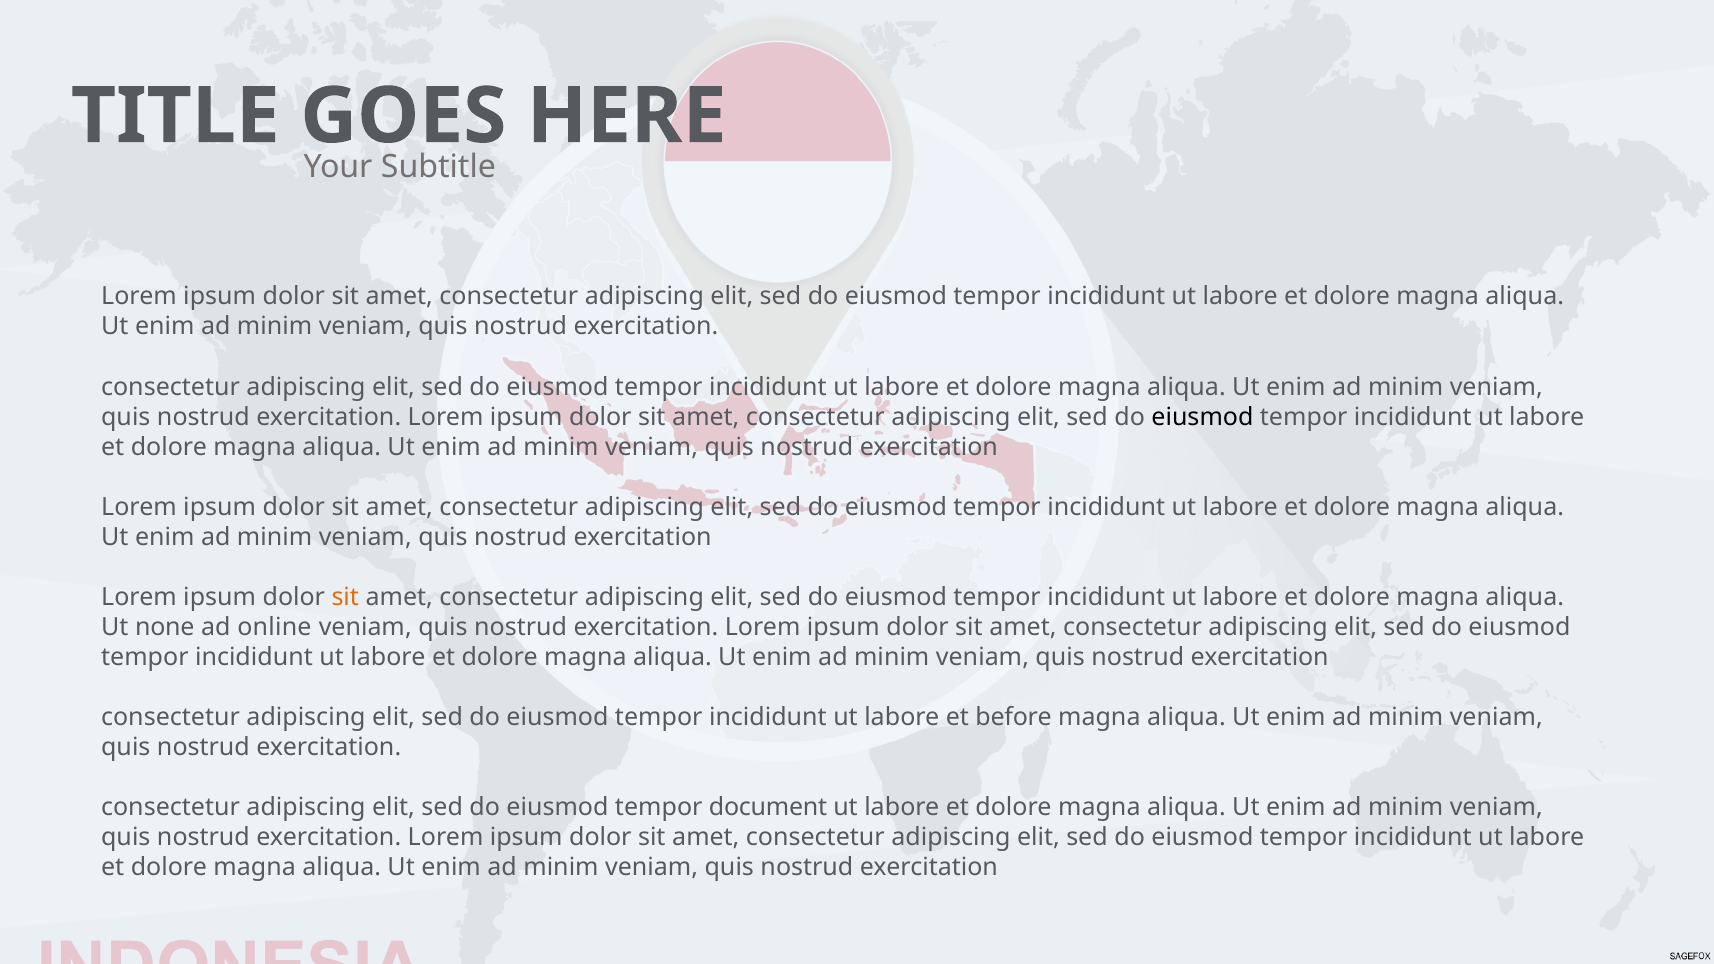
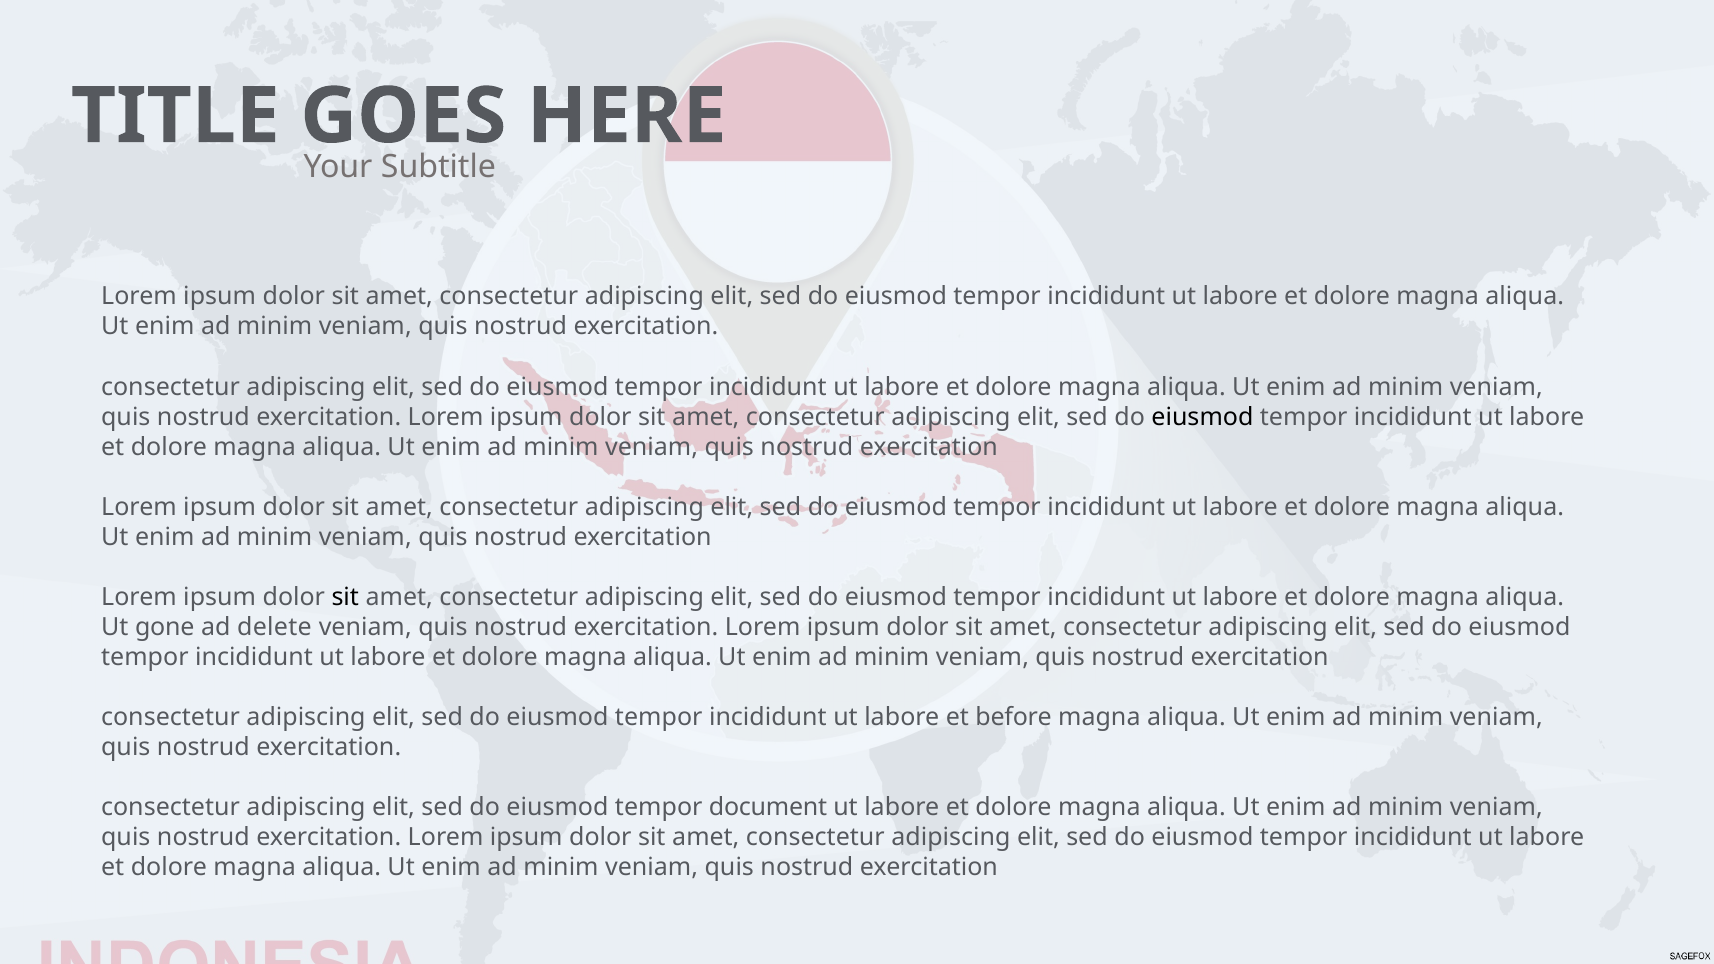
sit colour: orange -> black (345, 597)
none: none -> gone (165, 627)
online: online -> delete (274, 627)
